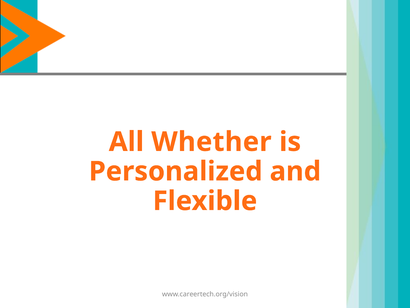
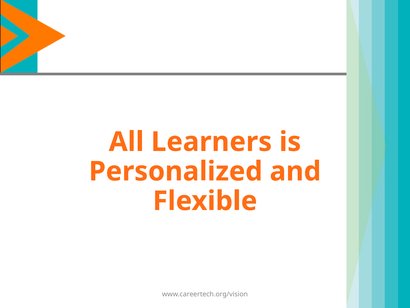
Whether: Whether -> Learners (212, 142)
